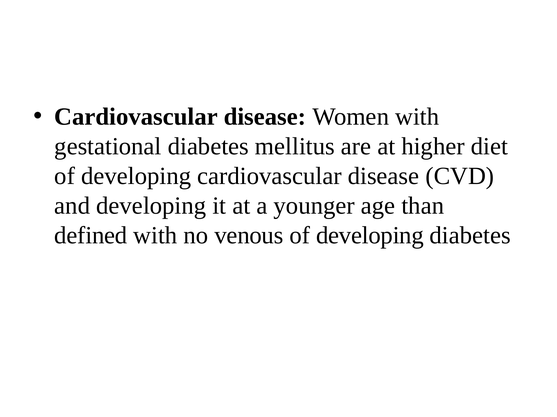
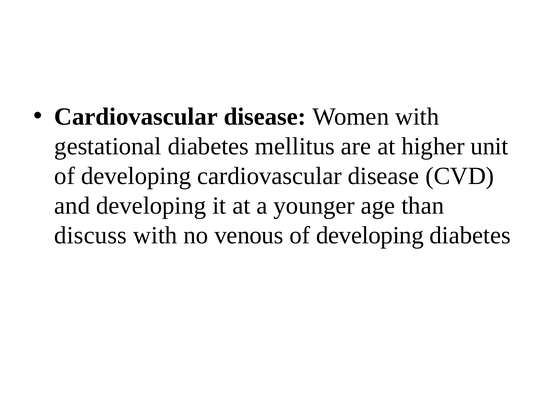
diet: diet -> unit (489, 147)
defined: defined -> discuss (91, 236)
